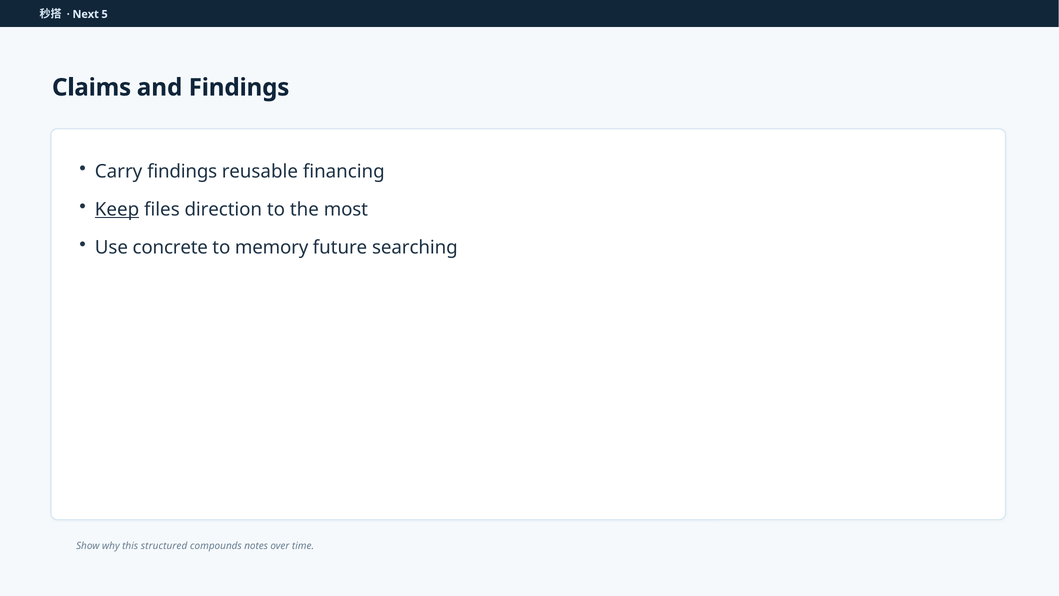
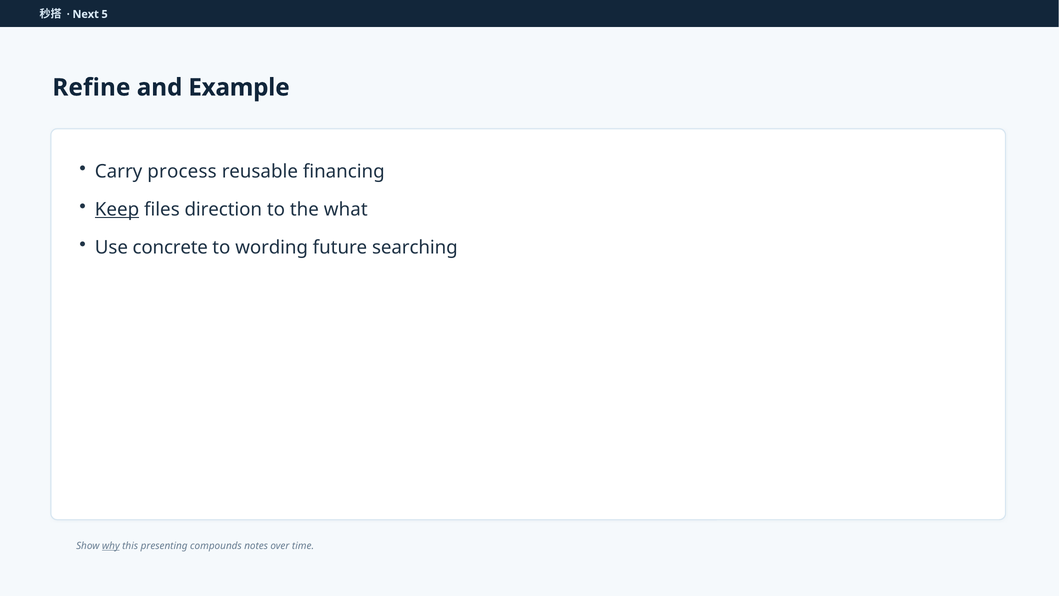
Claims: Claims -> Refine (91, 87)
and Findings: Findings -> Example (239, 87)
Carry findings: findings -> process (182, 171)
most: most -> what (346, 209)
memory: memory -> wording (272, 247)
why underline: none -> present (111, 546)
structured: structured -> presenting (164, 546)
